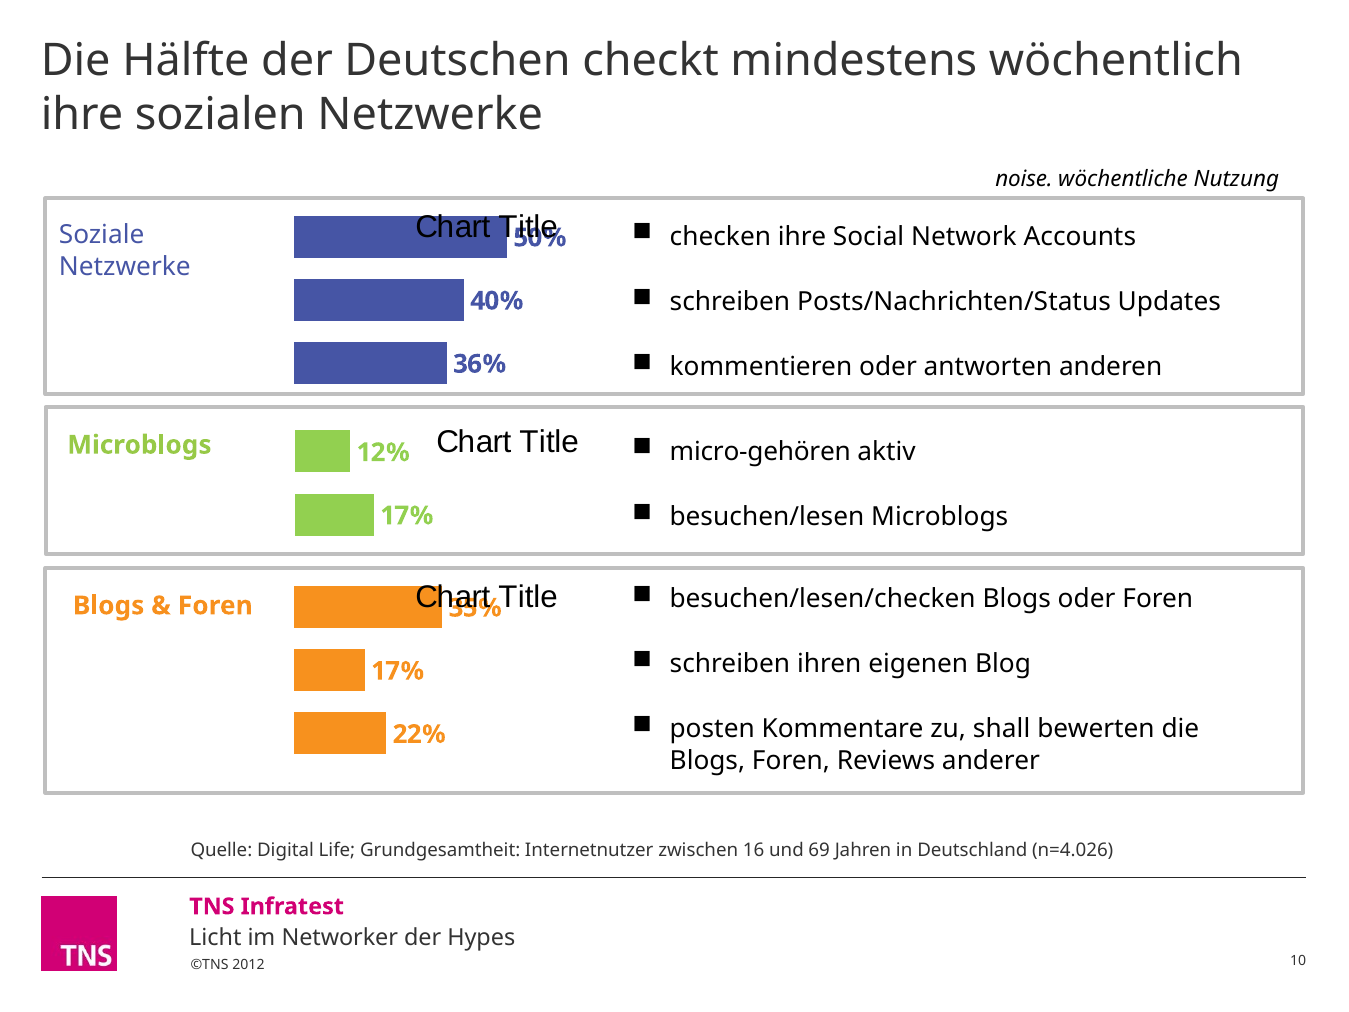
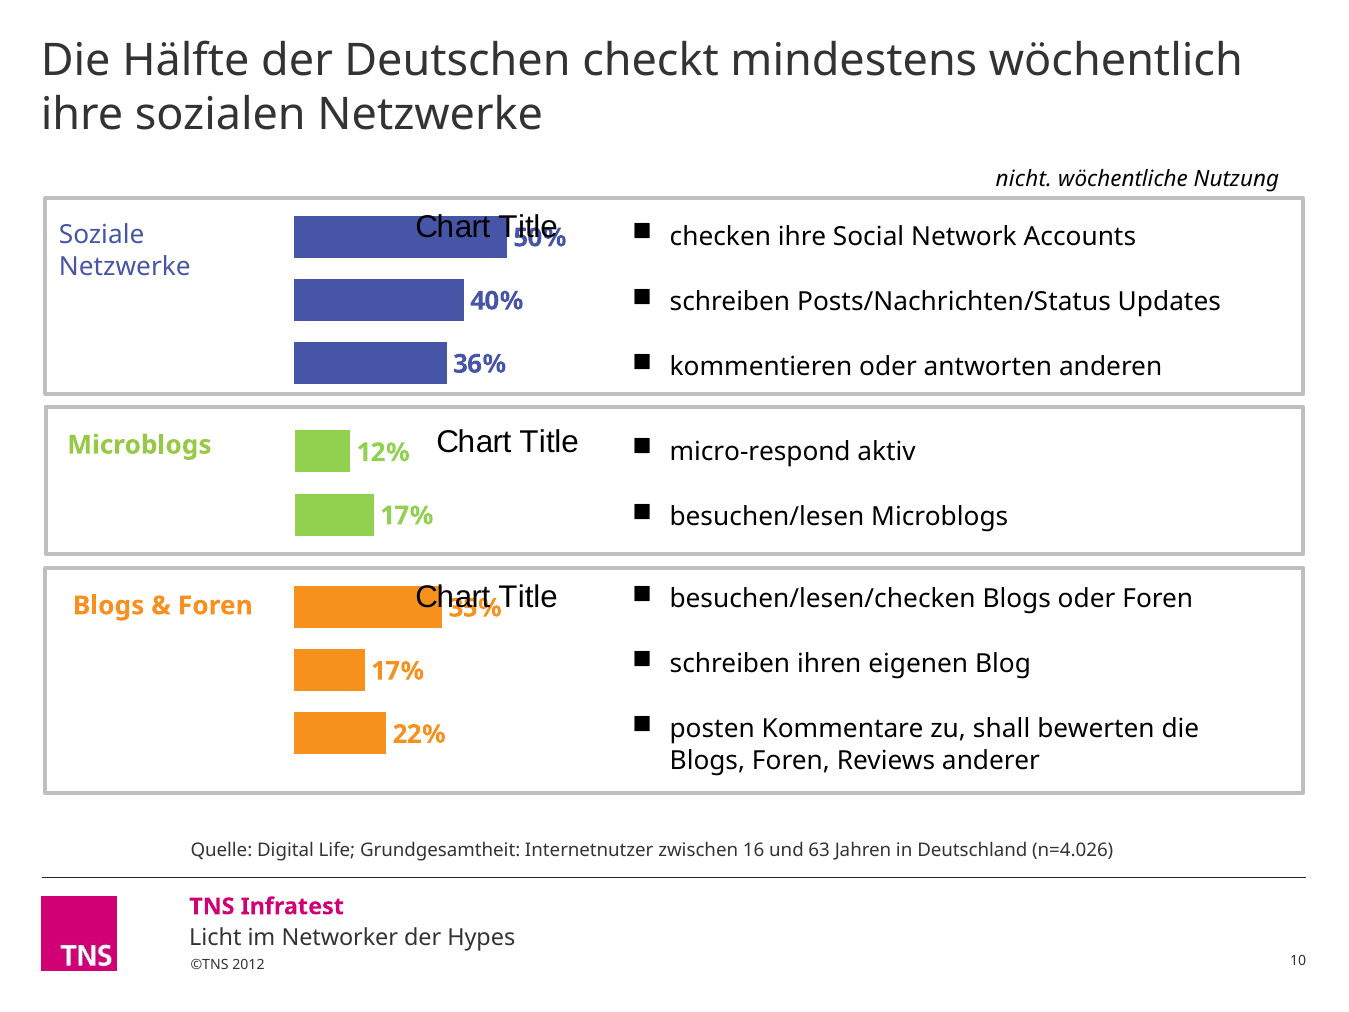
noise: noise -> nicht (1024, 179)
micro-gehören: micro-gehören -> micro-respond (760, 451)
69: 69 -> 63 (819, 850)
